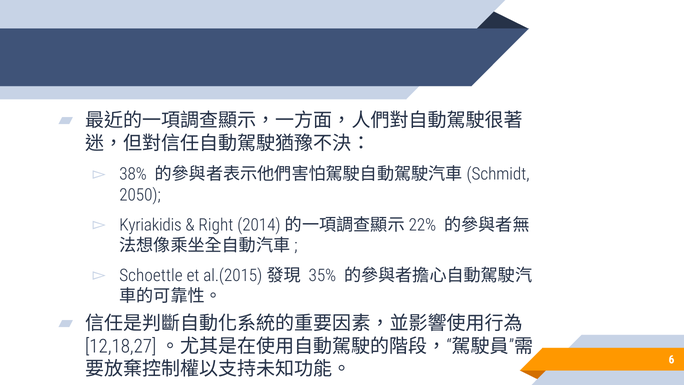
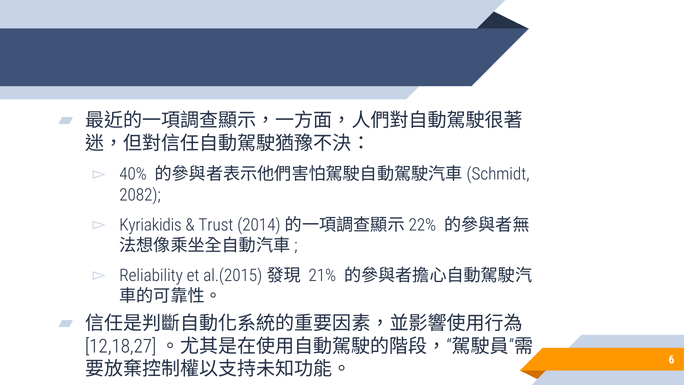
38%: 38% -> 40% (133, 174)
2050: 2050 -> 2082 (140, 195)
Right: Right -> Trust (216, 225)
Schoettle: Schoettle -> Reliability (151, 275)
35%: 35% -> 21% (322, 275)
